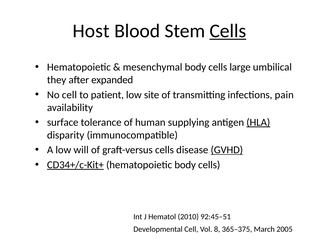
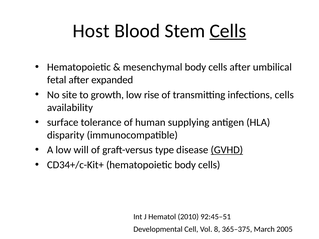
cells large: large -> after (240, 67)
they: they -> fetal (57, 80)
No cell: cell -> site (69, 95)
patient: patient -> growth (107, 95)
site: site -> rise (152, 95)
infections pain: pain -> cells (284, 95)
HLA underline: present -> none (258, 122)
graft-versus cells: cells -> type (165, 150)
CD34+/c-Kit+ underline: present -> none (75, 165)
